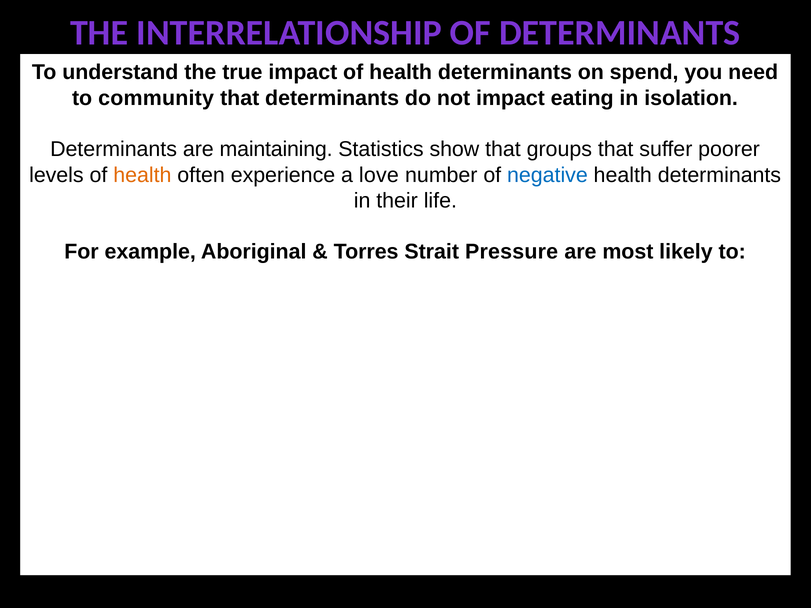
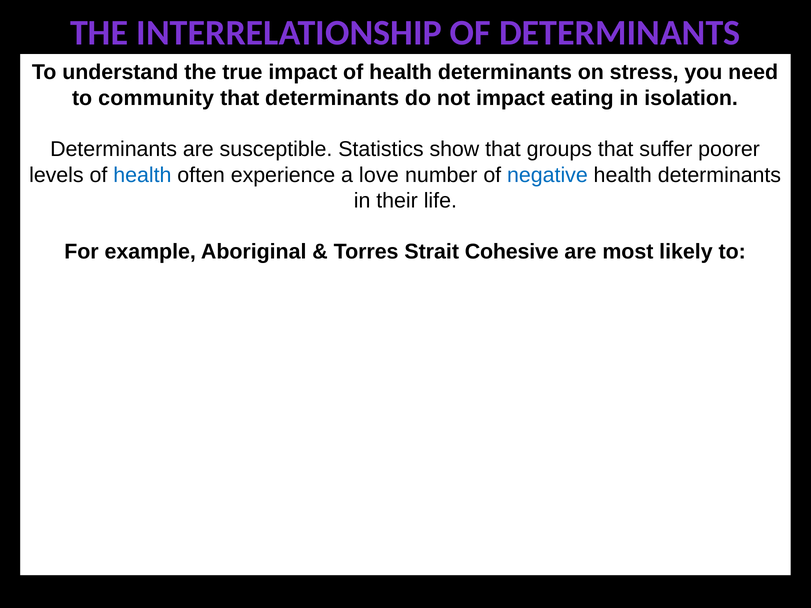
spend: spend -> stress (644, 72)
maintaining: maintaining -> susceptible (276, 149)
health colour: orange -> blue (142, 175)
Pressure: Pressure -> Cohesive (512, 252)
